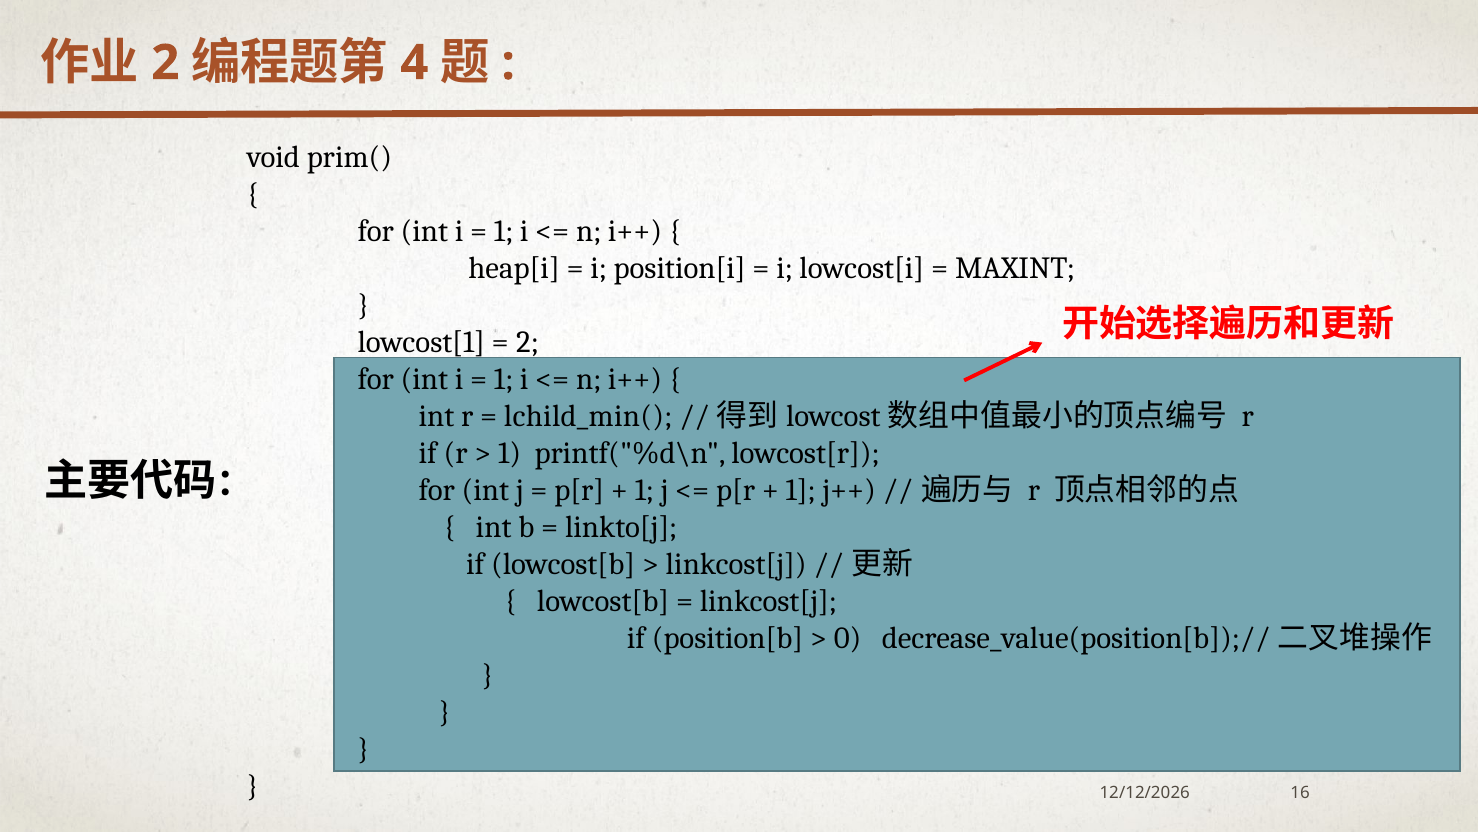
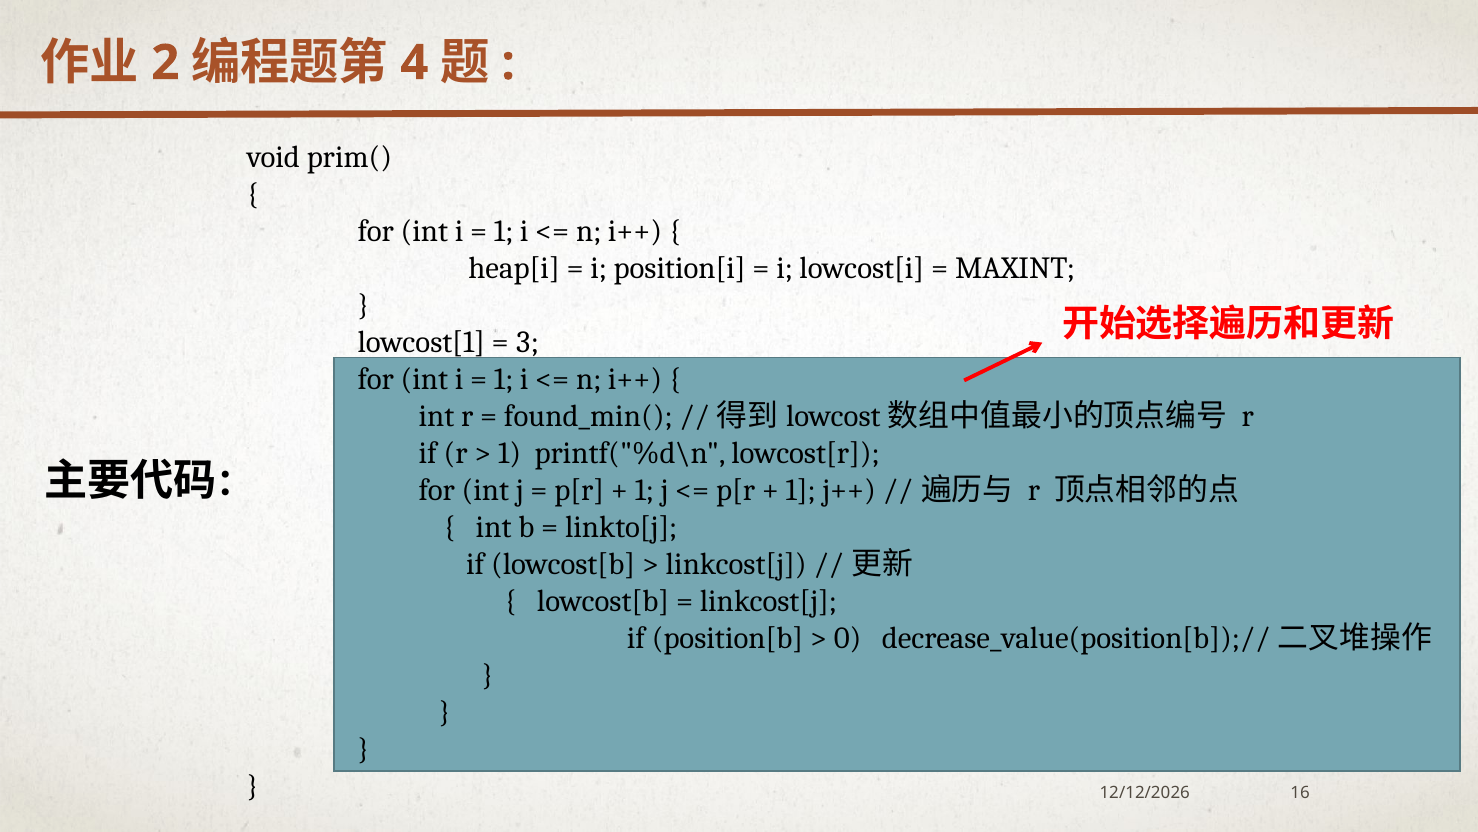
2: 2 -> 3 (528, 342)
lchild_min(: lchild_min( -> found_min( (588, 416)
